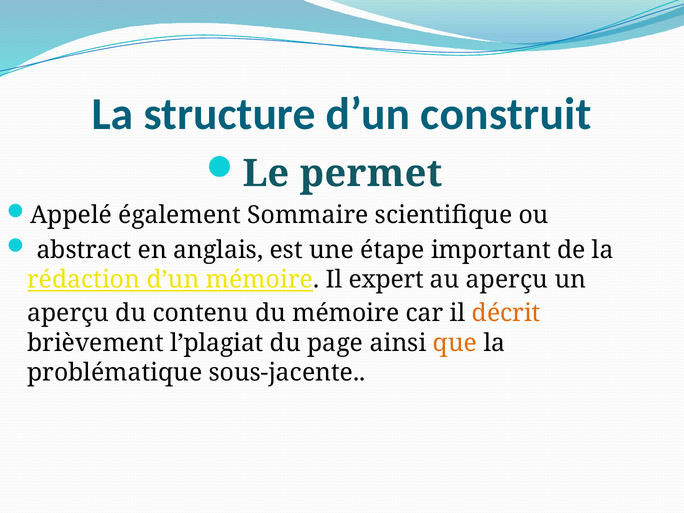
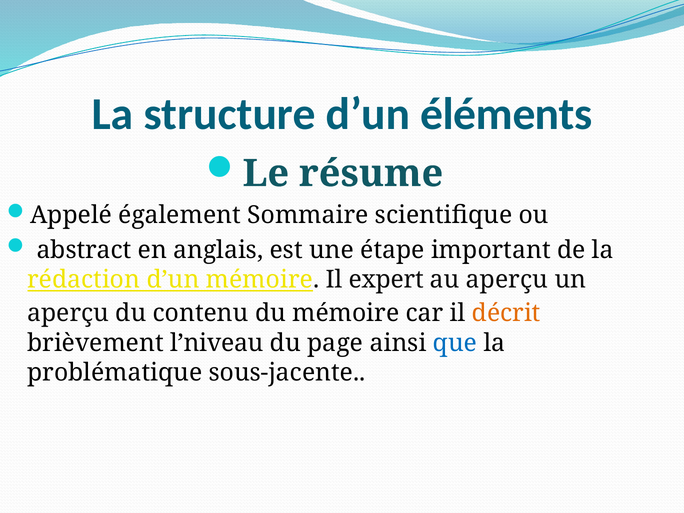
construit: construit -> éléments (506, 114)
permet: permet -> résume (371, 174)
l’plagiat: l’plagiat -> l’niveau (217, 343)
que colour: orange -> blue (455, 343)
